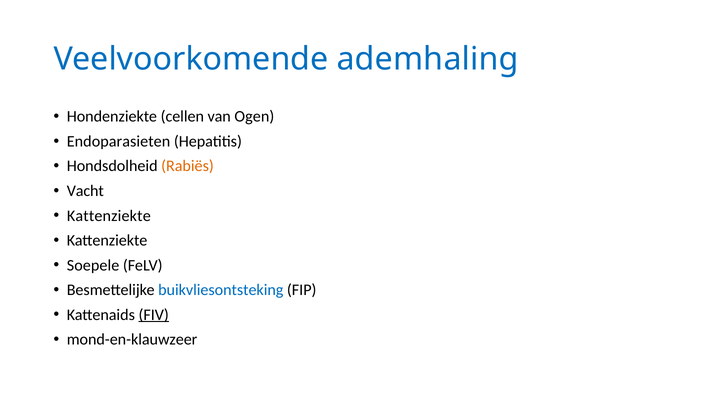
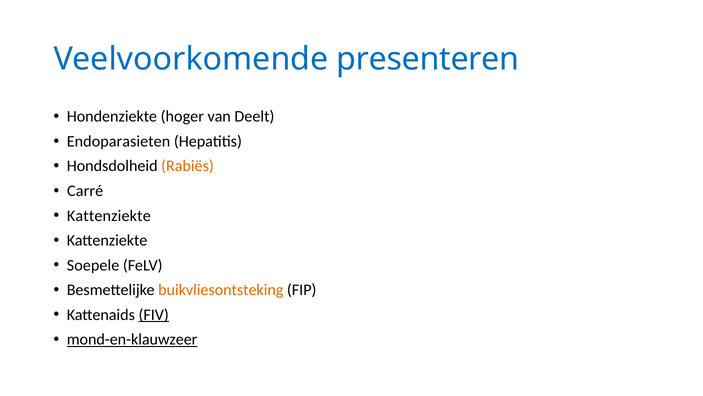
ademhaling: ademhaling -> presenteren (428, 59)
cellen: cellen -> hoger (182, 116)
Ogen: Ogen -> Deelt (254, 116)
Vacht: Vacht -> Carré (85, 191)
buikvliesontsteking colour: blue -> orange (221, 290)
mond-en-klauwzeer underline: none -> present (132, 339)
